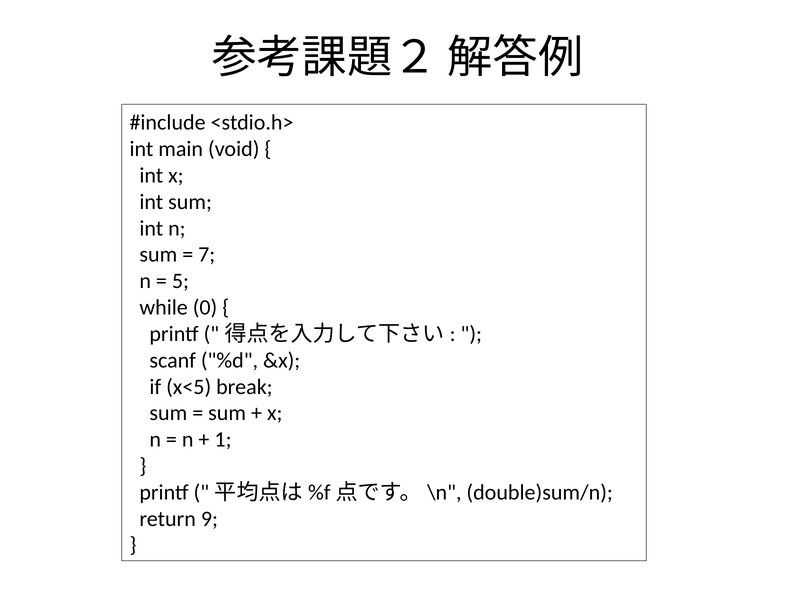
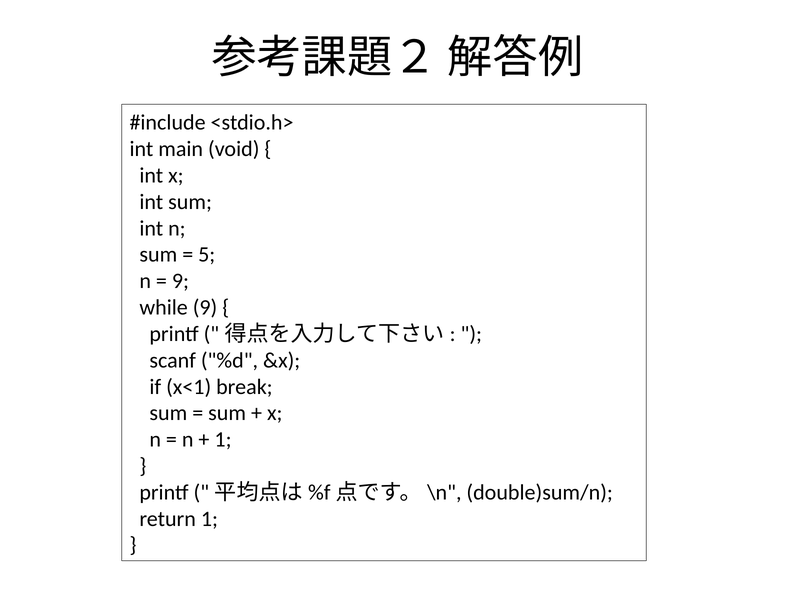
7: 7 -> 5 (207, 255)
5: 5 -> 9 (180, 281)
while 0: 0 -> 9 (205, 308)
x<5: x<5 -> x<1 (189, 387)
return 9: 9 -> 1 (209, 519)
